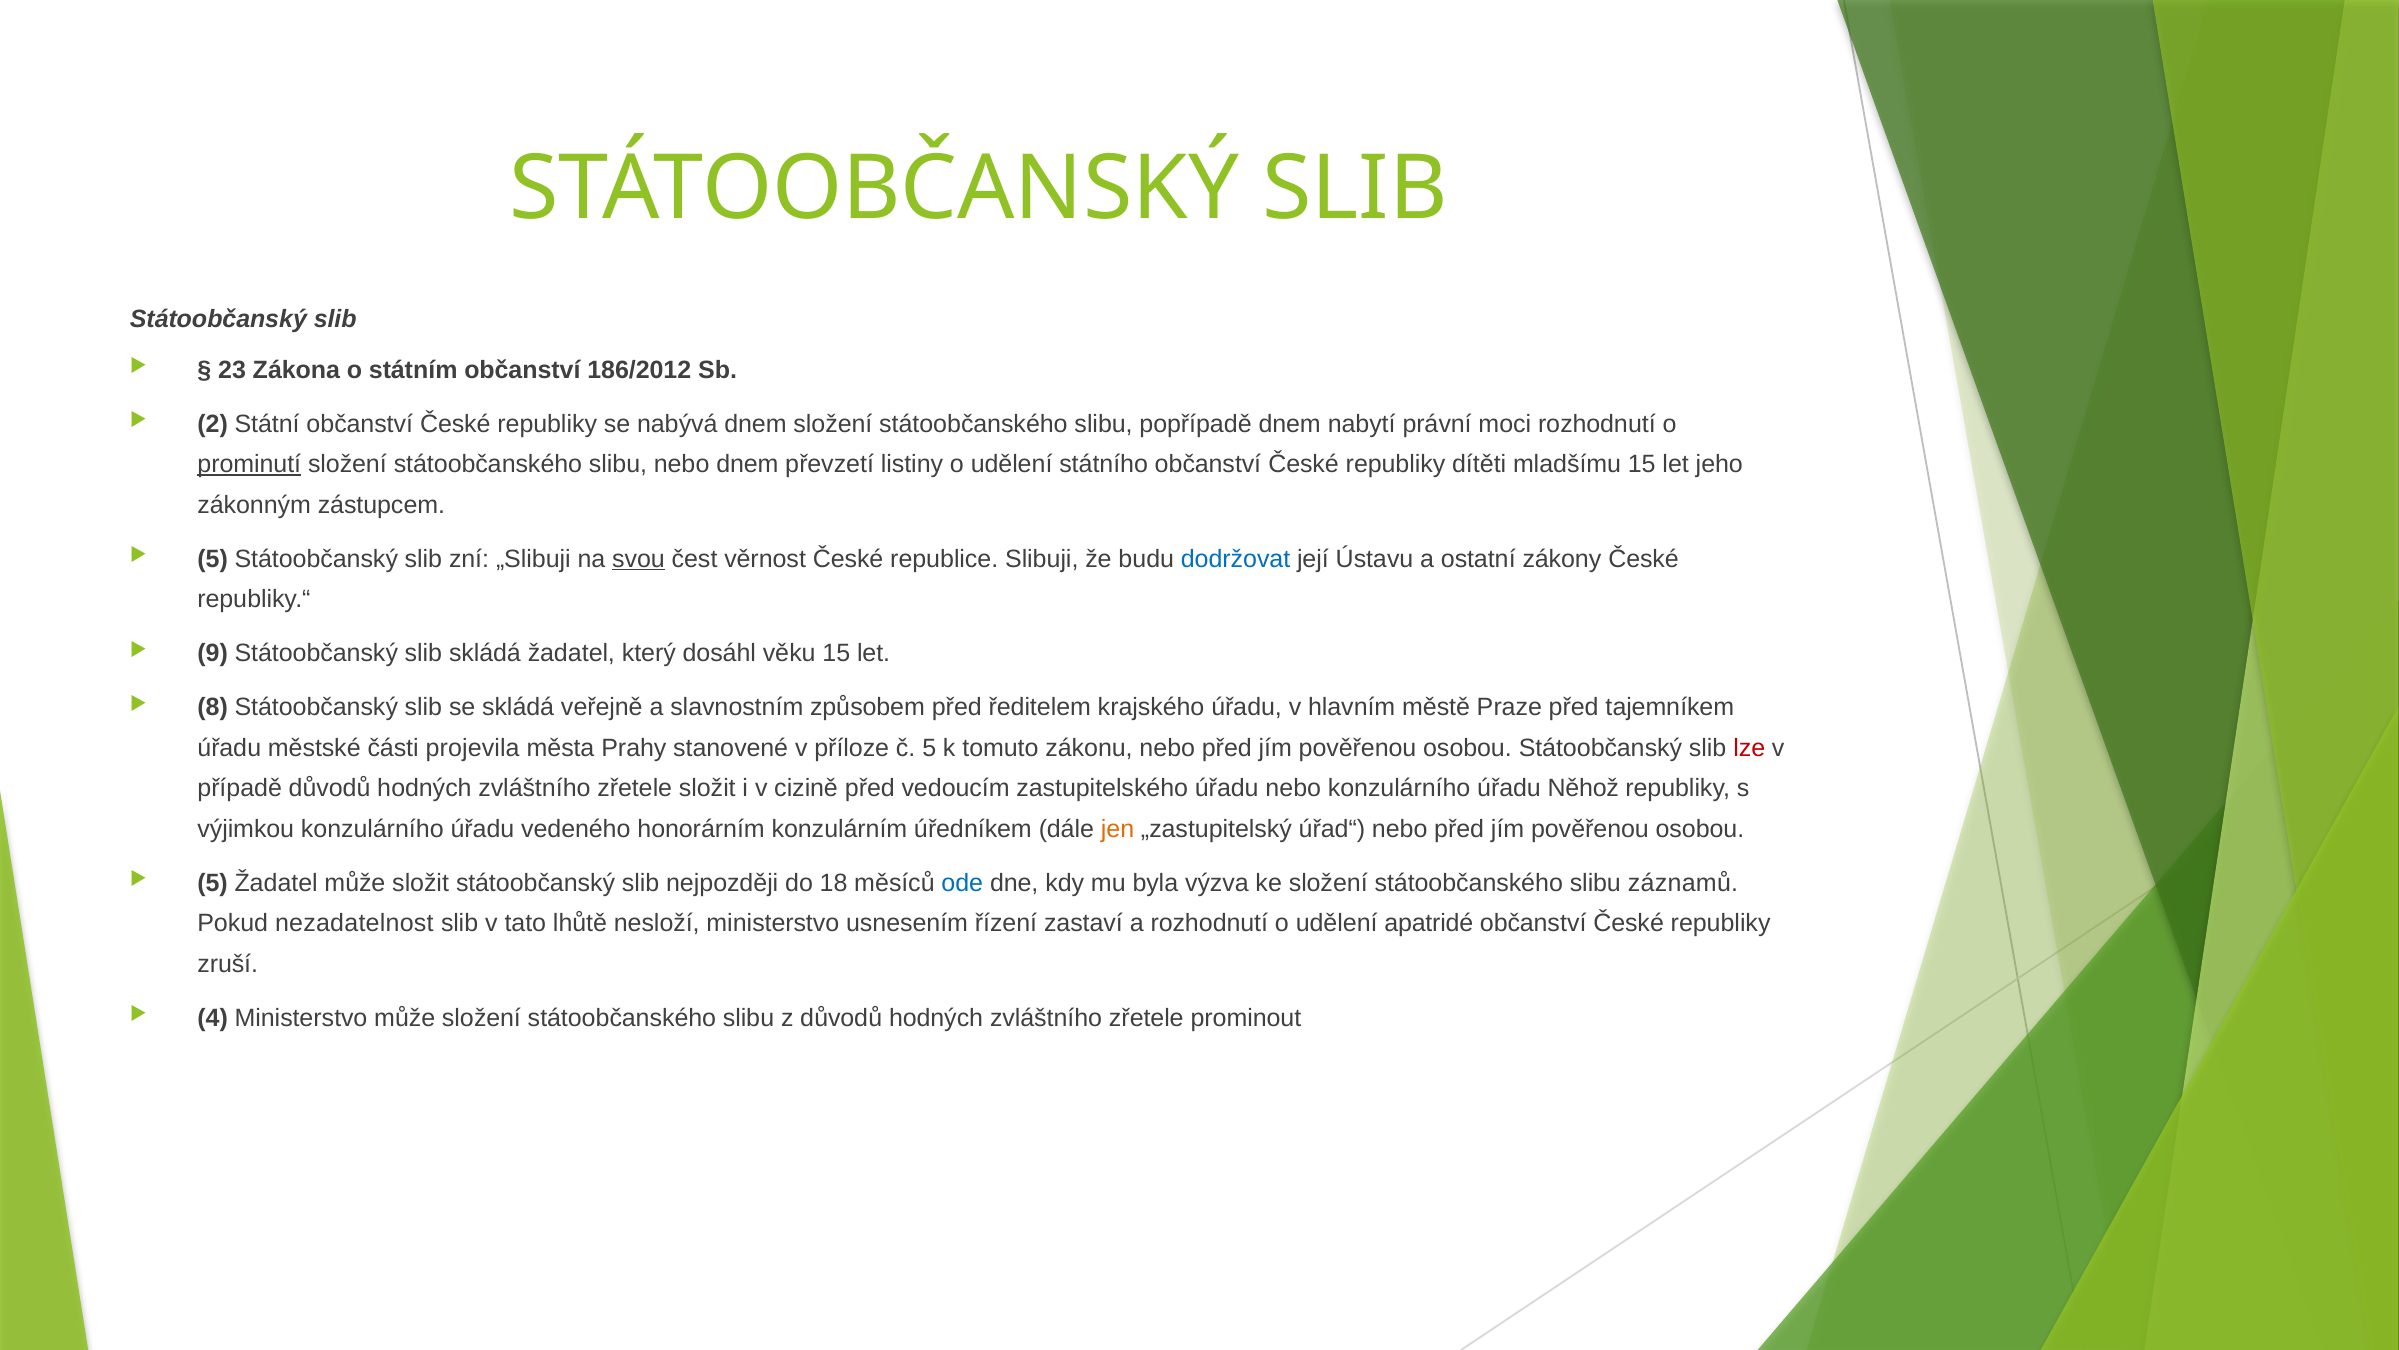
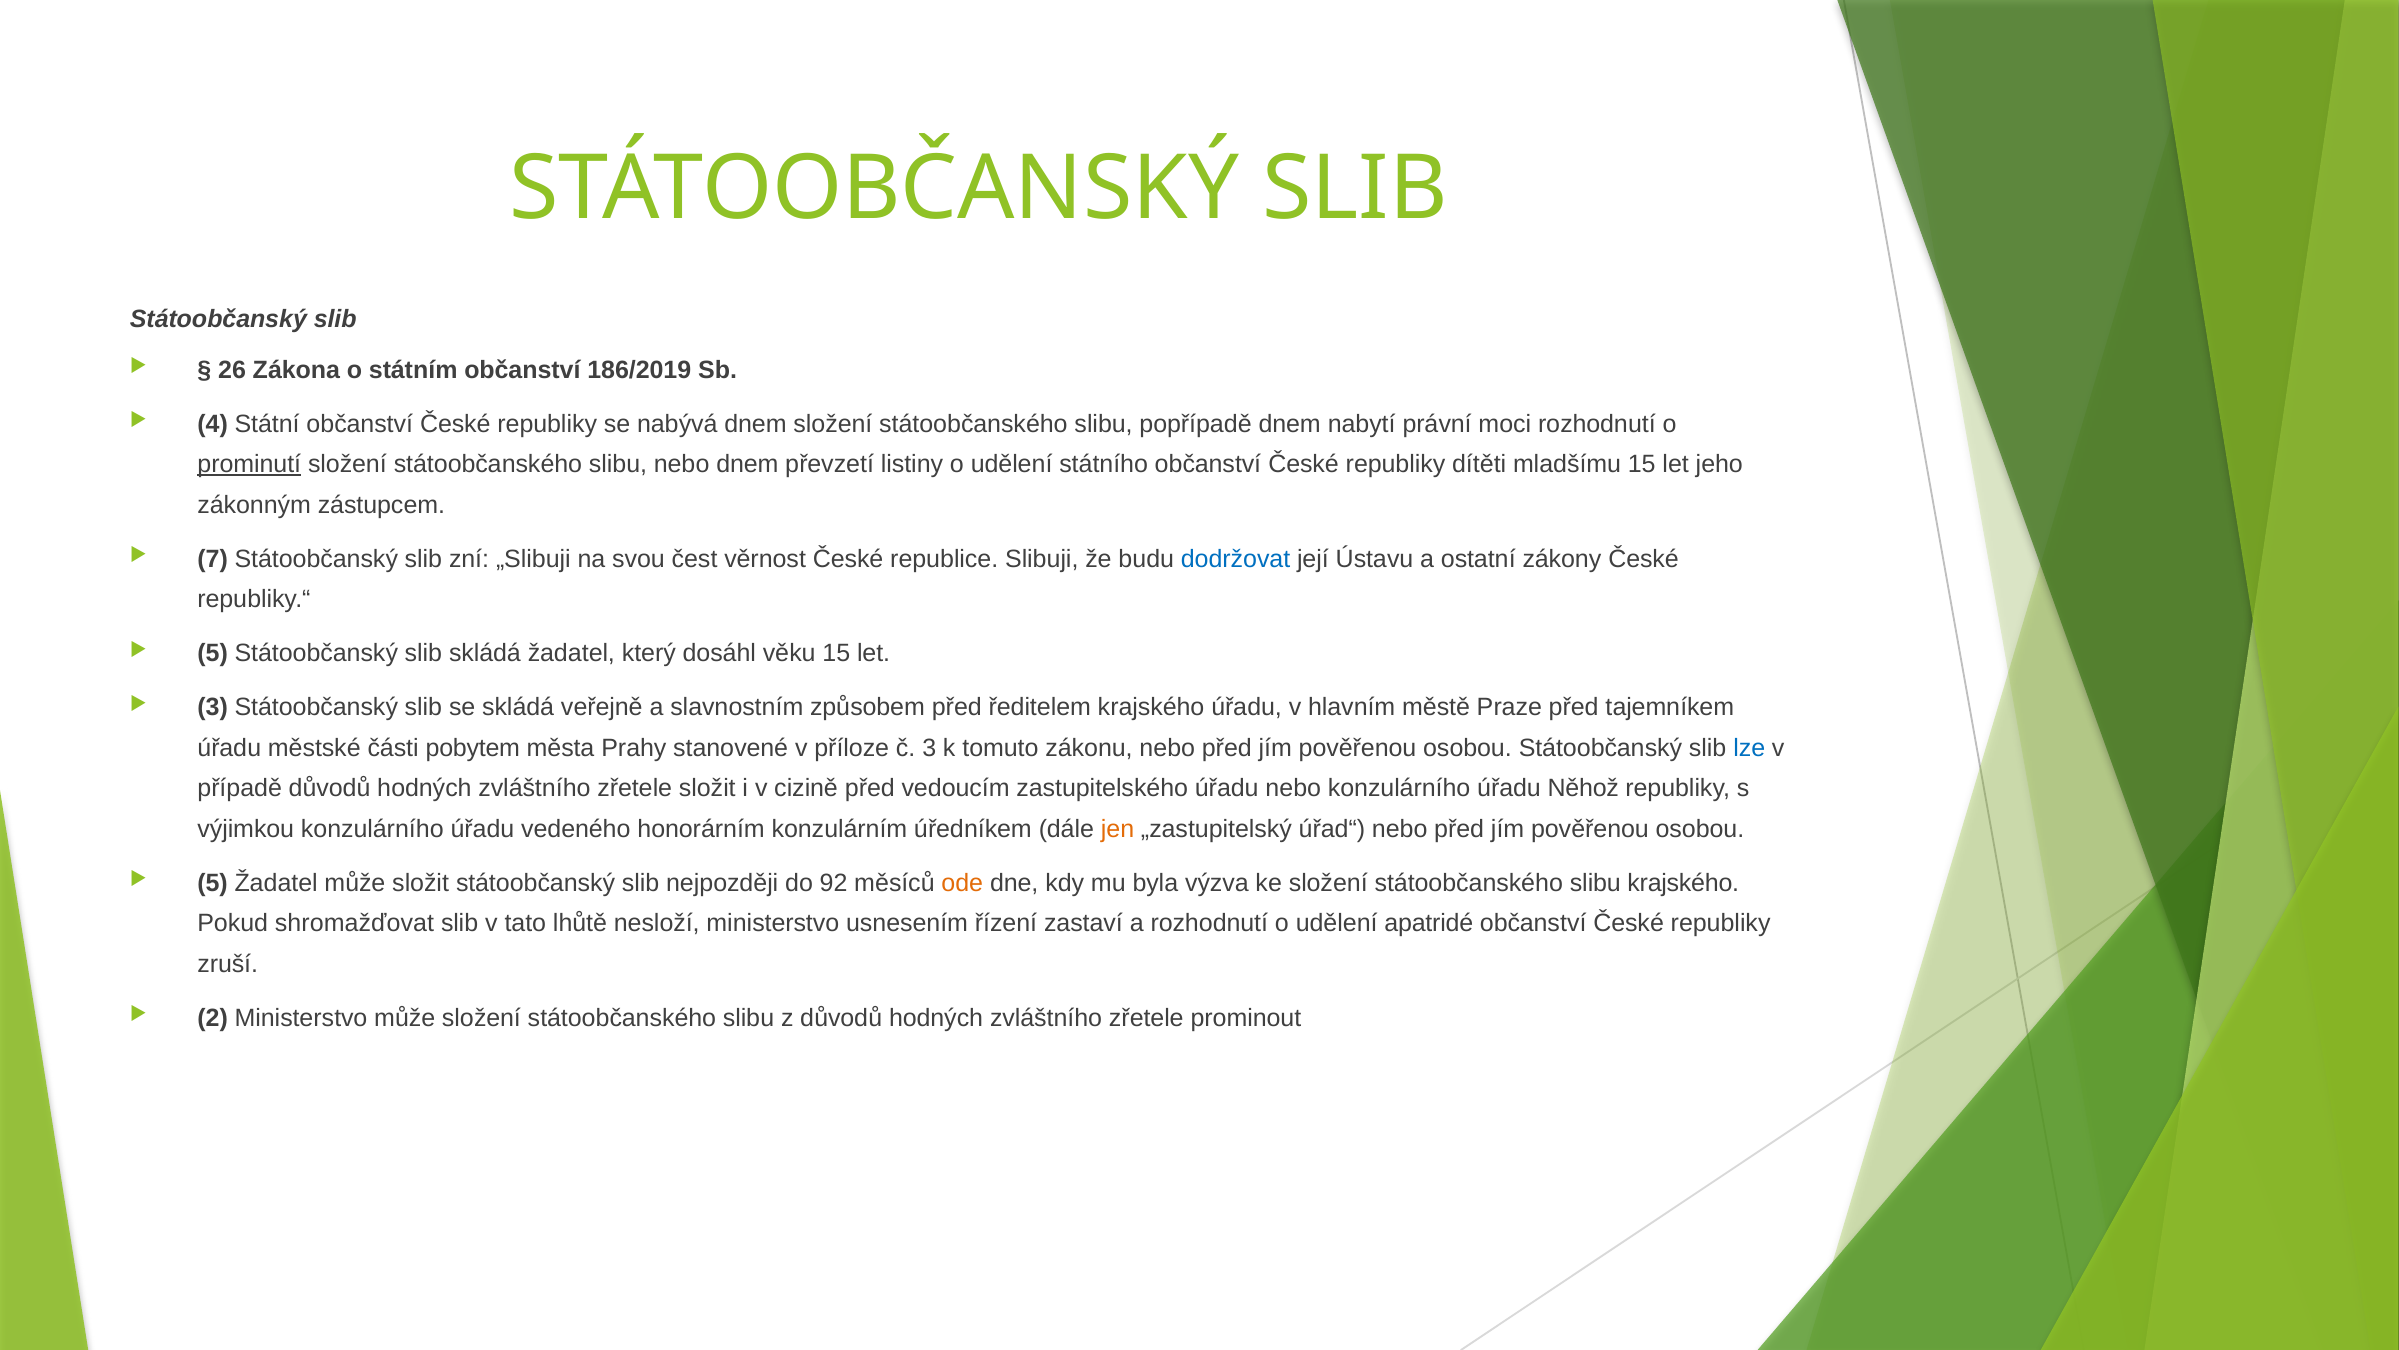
23: 23 -> 26 (232, 370)
186/2012: 186/2012 -> 186/2019 (639, 370)
2: 2 -> 4 (213, 424)
5: 5 -> 7 (213, 559)
svou underline: present -> none (638, 559)
9: 9 -> 5 (213, 653)
8: 8 -> 3 (213, 707)
projevila: projevila -> pobytem (473, 748)
č 5: 5 -> 3 (929, 748)
lze colour: red -> blue (1749, 748)
18: 18 -> 92 (834, 883)
ode colour: blue -> orange (962, 883)
slibu záznamů: záznamů -> krajského (1683, 883)
nezadatelnost: nezadatelnost -> shromažďovat (354, 923)
4: 4 -> 2 (213, 1018)
